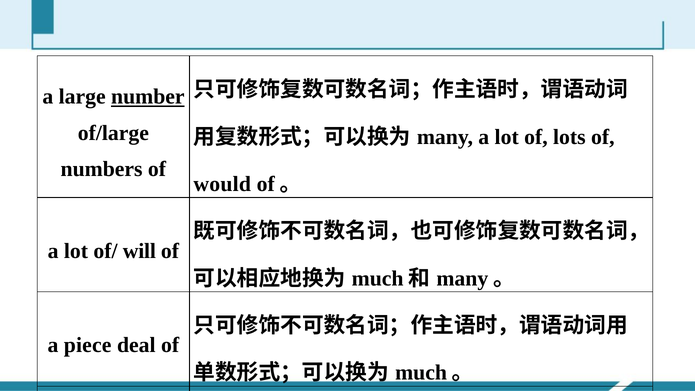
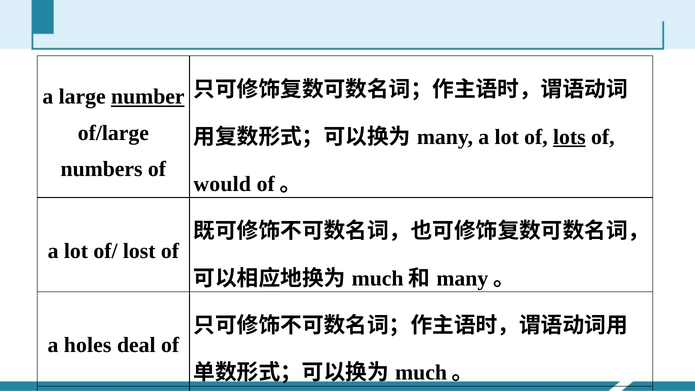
lots underline: none -> present (569, 137)
will: will -> lost (139, 251)
piece: piece -> holes (88, 345)
